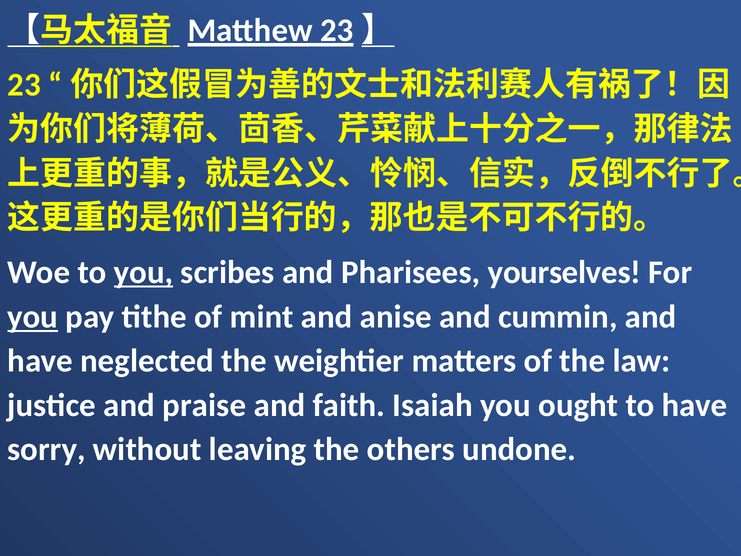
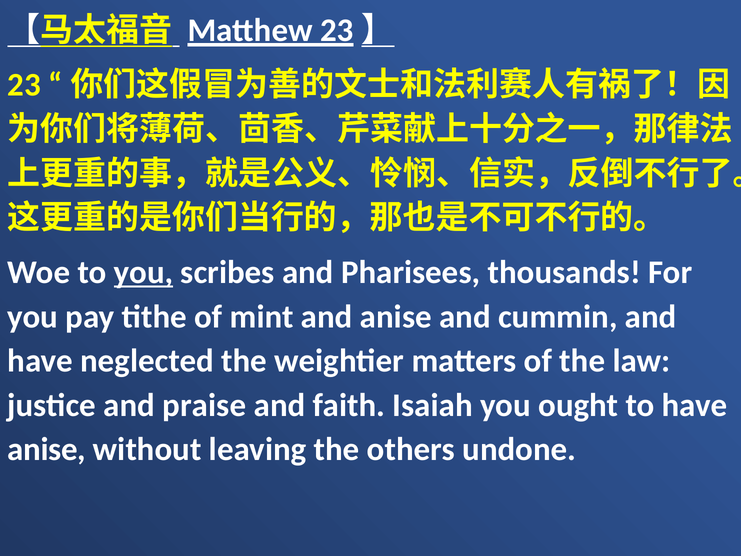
yourselves: yourselves -> thousands (564, 272)
you underline: present -> none (33, 317)
sorry: sorry -> anise (47, 449)
